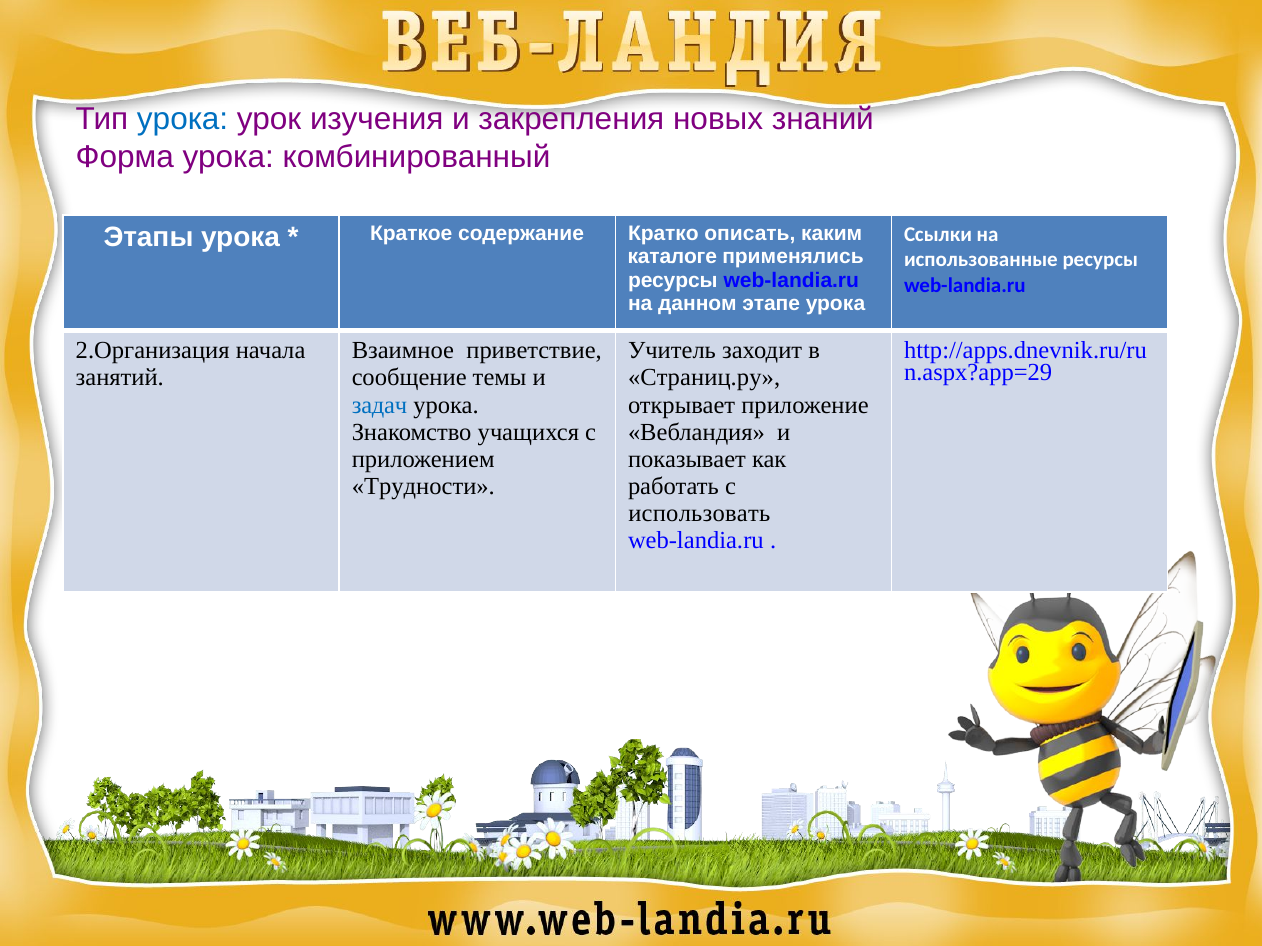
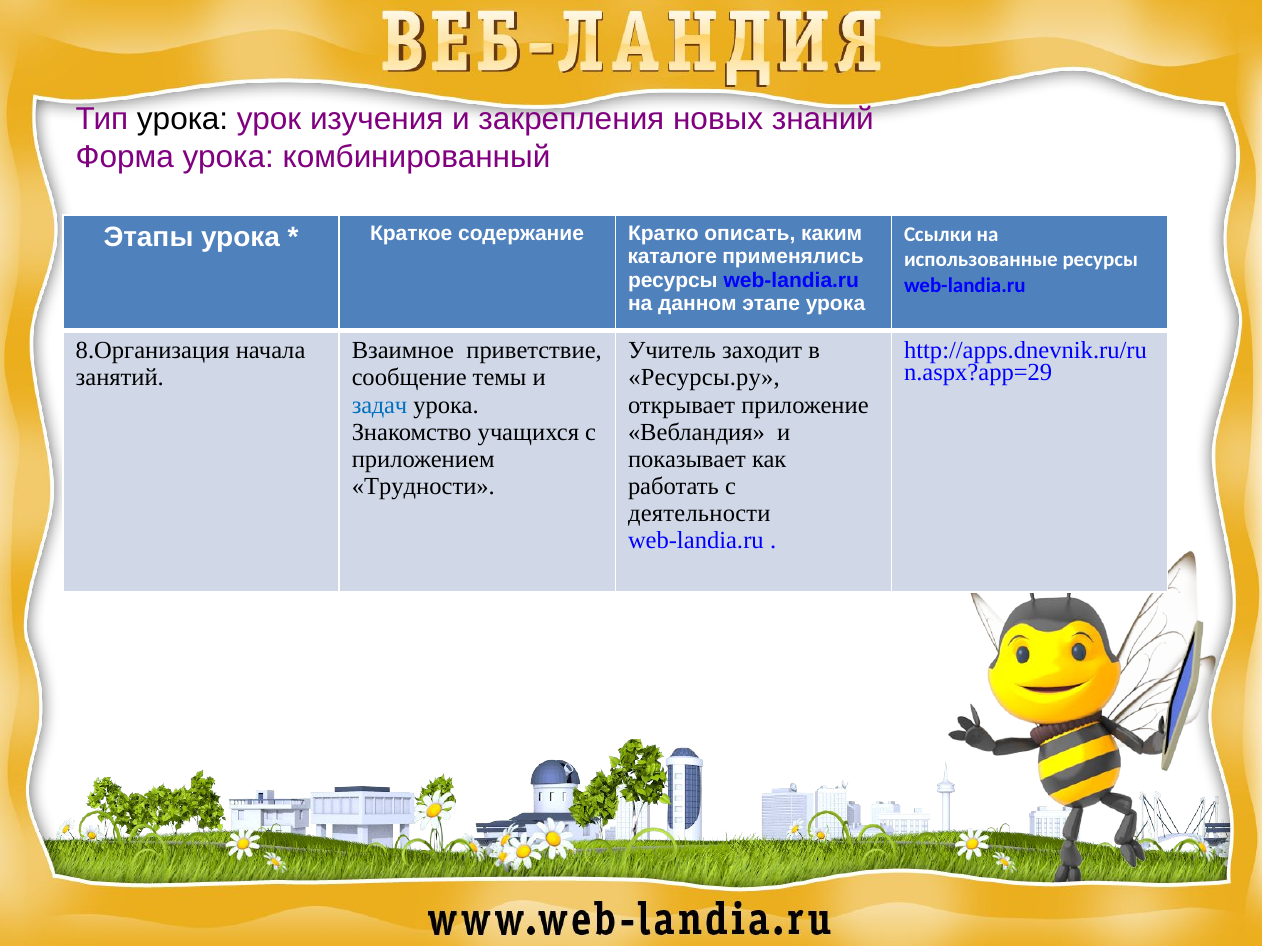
урока colour: blue -> black (183, 119)
2.Организация: 2.Организация -> 8.Организация (153, 351)
Страниц.ру: Страниц.ру -> Ресурсы.ру (704, 378)
использовать: использовать -> деятельности (699, 514)
